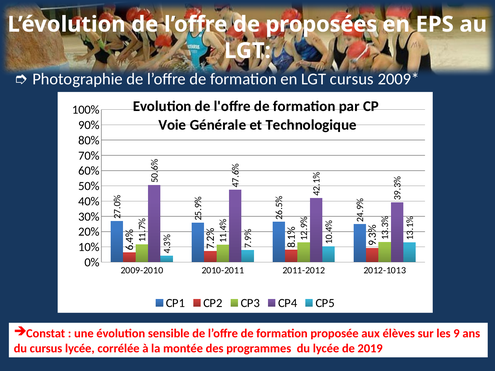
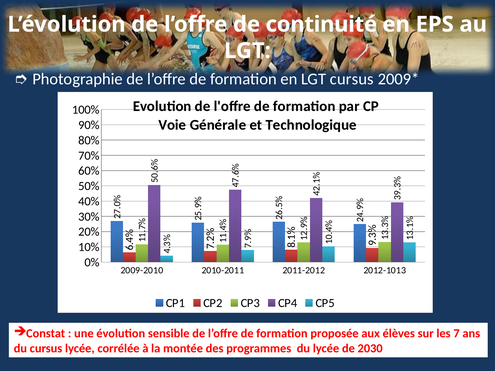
proposées: proposées -> continuité (321, 24)
les 9: 9 -> 7 (457, 334)
2019: 2019 -> 2030 (370, 349)
